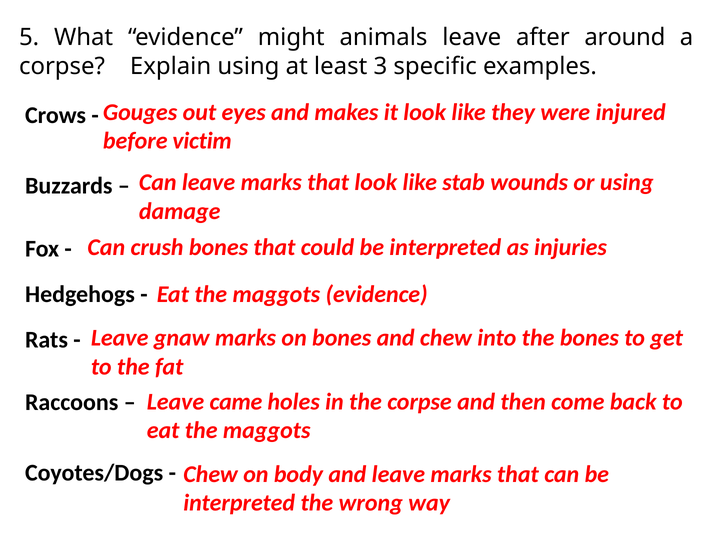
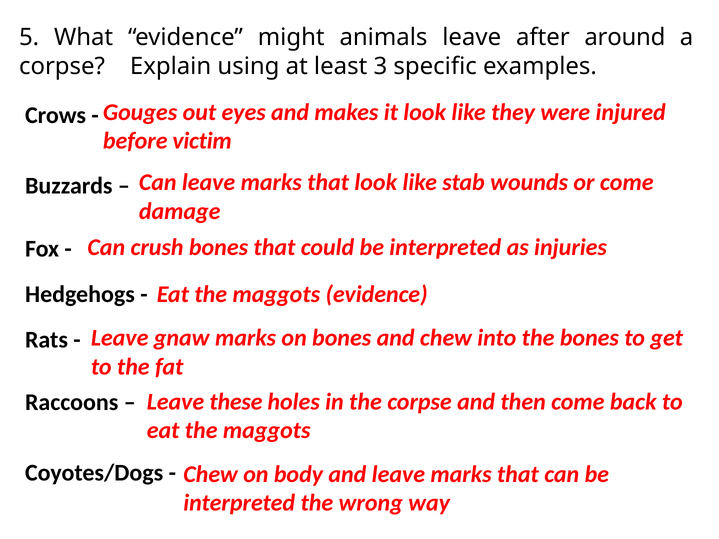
or using: using -> come (627, 182)
came: came -> these (236, 402)
